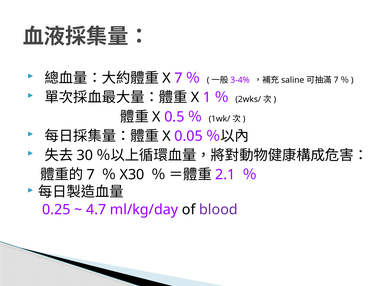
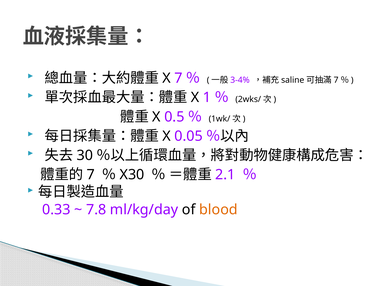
0.25: 0.25 -> 0.33 (56, 209)
4.7: 4.7 -> 7.8 (96, 209)
blood colour: purple -> orange (218, 209)
